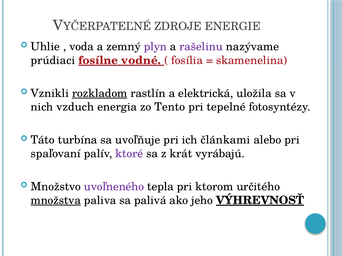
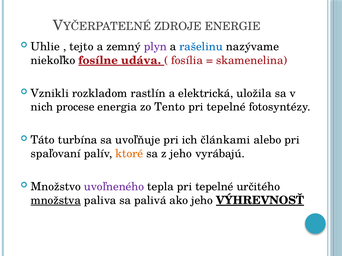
voda: voda -> tejto (81, 47)
rašelinu colour: purple -> blue (201, 47)
prúdiaci: prúdiaci -> niekoľko (53, 60)
vodné: vodné -> udáva (141, 60)
rozkladom underline: present -> none (100, 93)
vzduch: vzduch -> procese (75, 107)
ktoré colour: purple -> orange (129, 154)
z krát: krát -> jeho (181, 154)
tepla pri ktorom: ktorom -> tepelné (214, 187)
